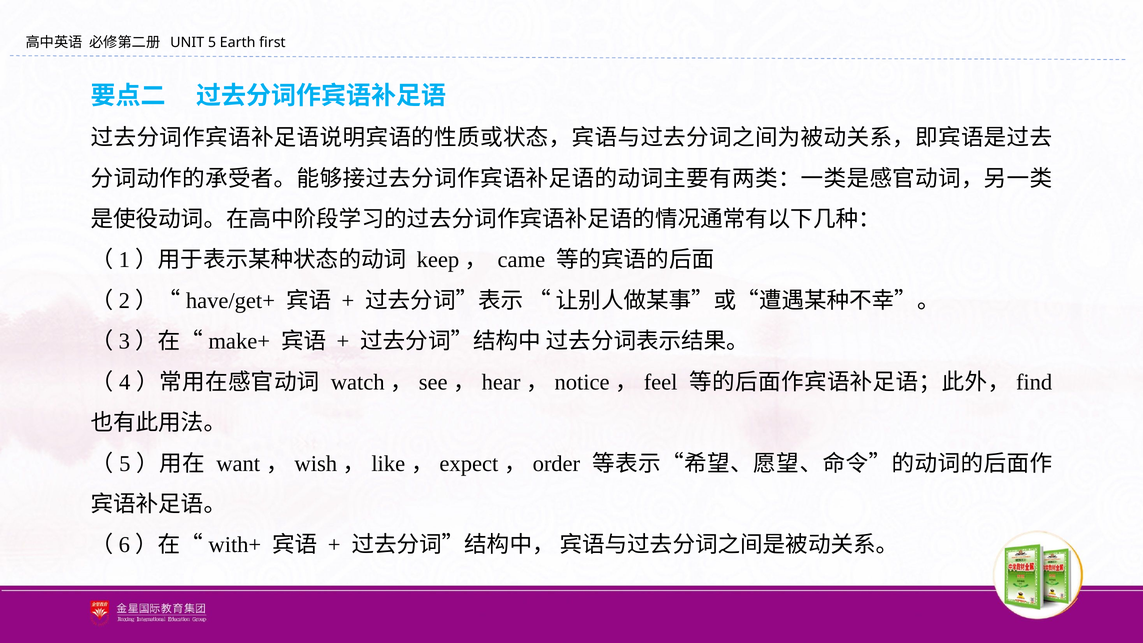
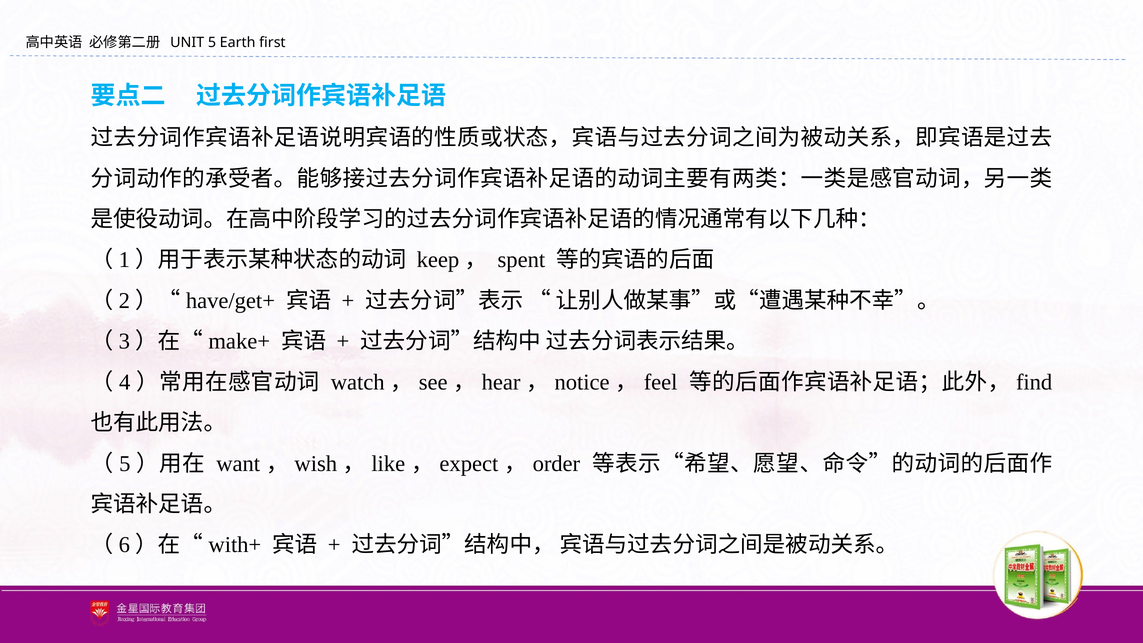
came: came -> spent (521, 260)
